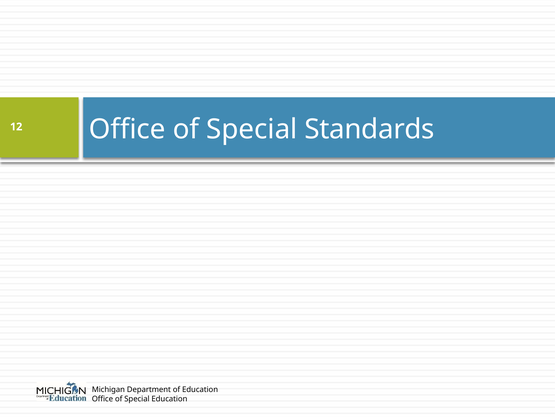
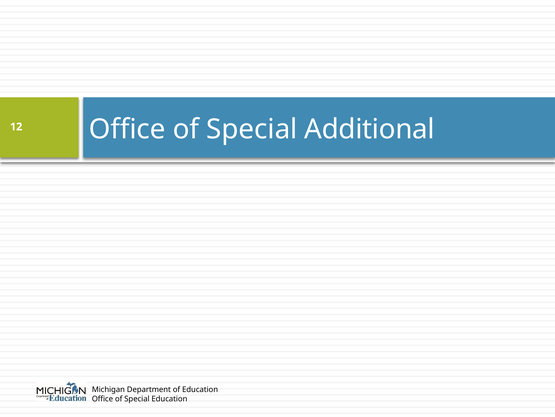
Standards: Standards -> Additional (370, 129)
